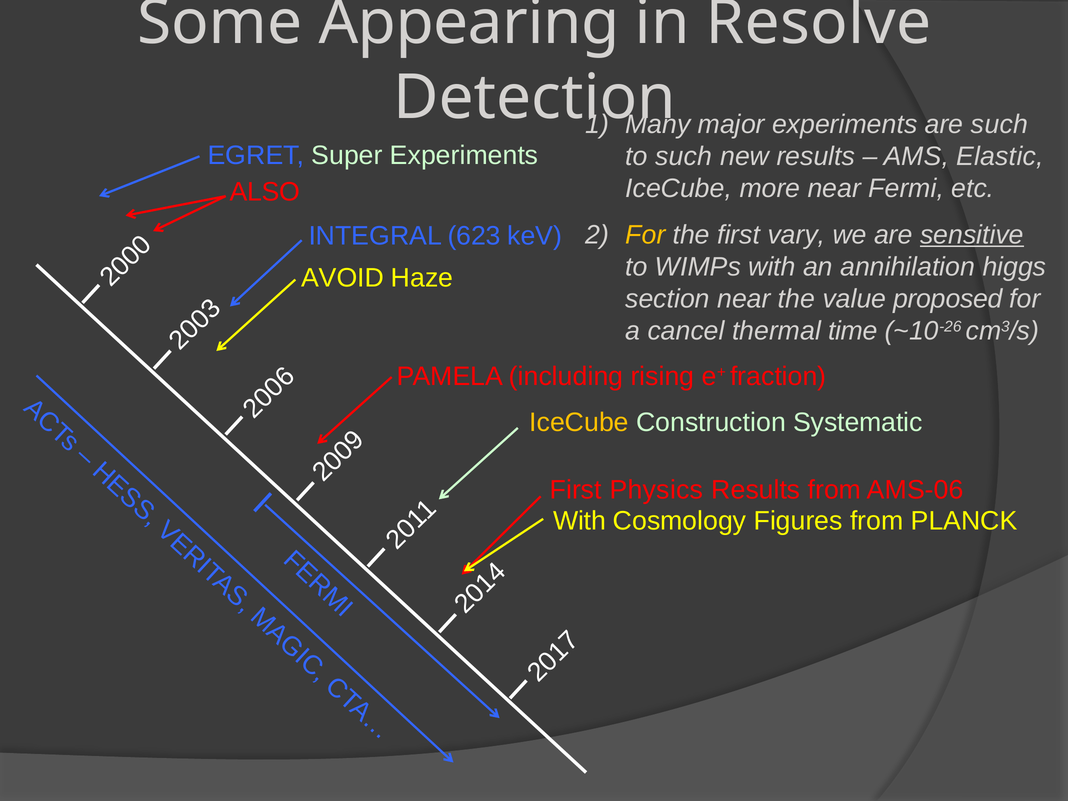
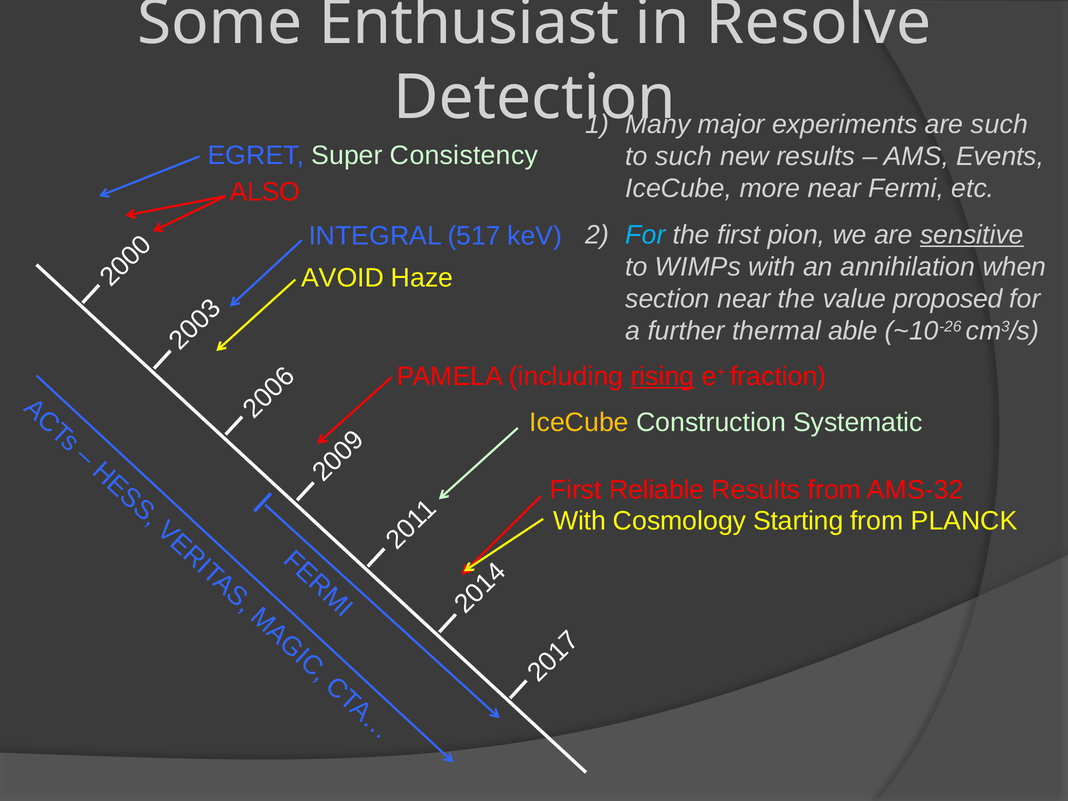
Appearing: Appearing -> Enthusiast (469, 23)
Super Experiments: Experiments -> Consistency (464, 156)
Elastic: Elastic -> Events (1000, 157)
For colour: yellow -> light blue (645, 235)
vary: vary -> pion (796, 235)
623: 623 -> 517 (474, 236)
higgs: higgs -> when (1014, 267)
cancel: cancel -> further (686, 331)
time: time -> able (853, 331)
rising underline: none -> present (662, 376)
Physics: Physics -> Reliable (657, 490)
AMS-06: AMS-06 -> AMS-32 (915, 490)
Figures: Figures -> Starting (798, 521)
